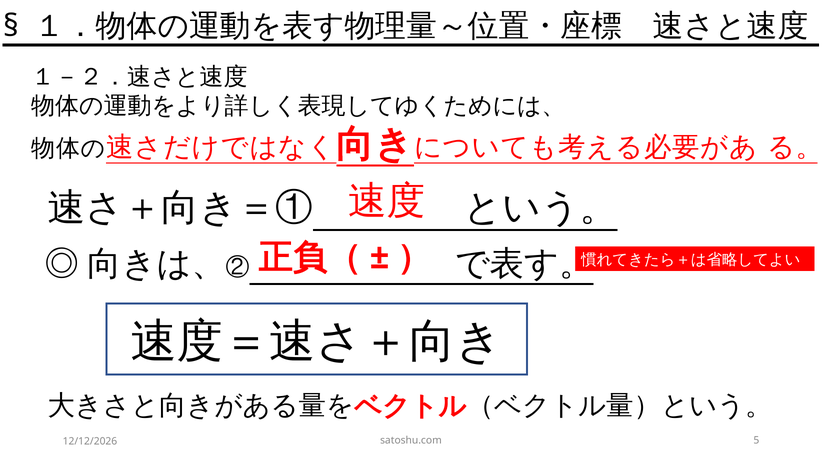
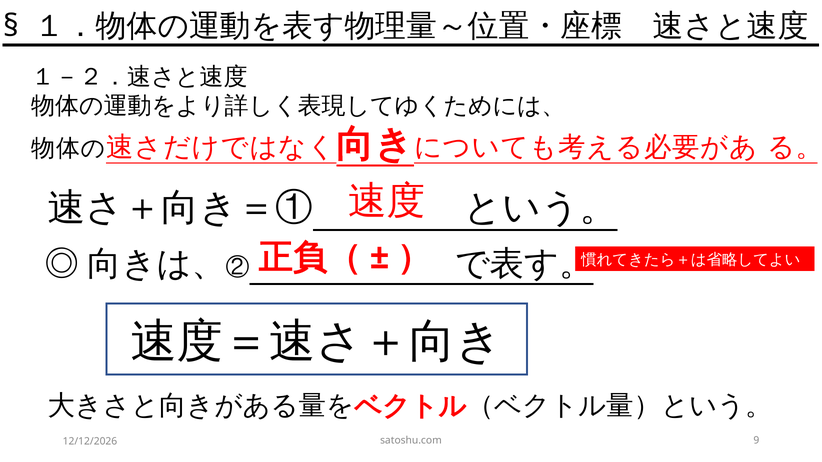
5: 5 -> 9 (756, 441)
